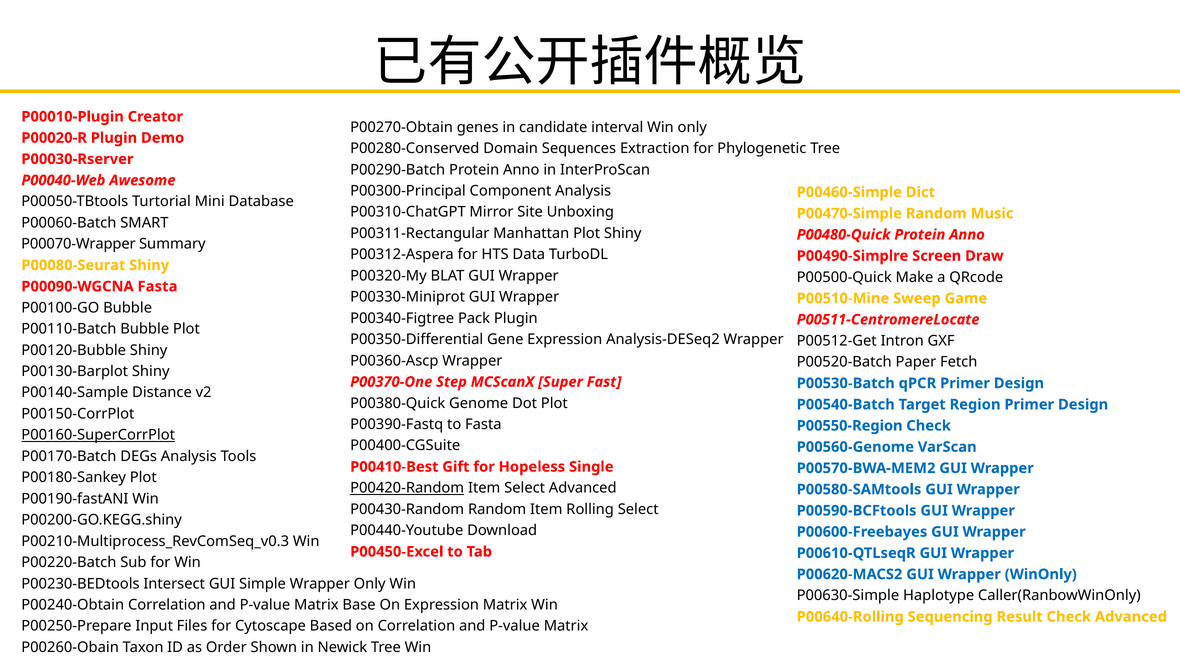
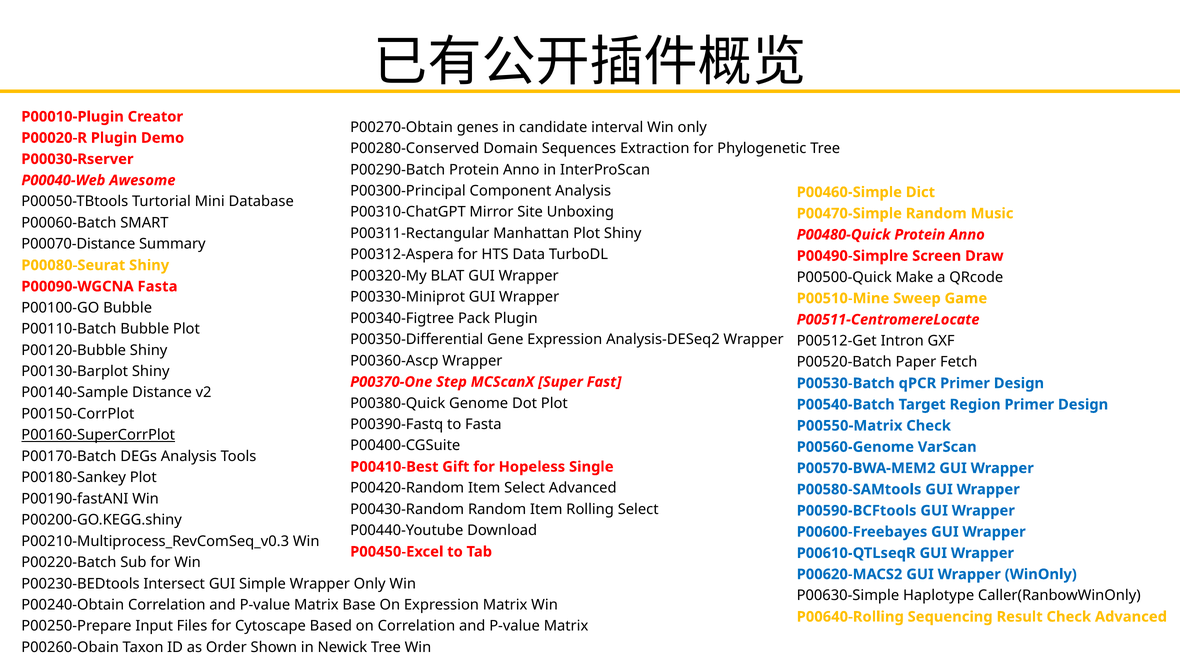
P00070-Wrapper: P00070-Wrapper -> P00070-Distance (78, 244)
P00550-Region: P00550-Region -> P00550-Matrix (850, 426)
P00420-Random underline: present -> none (407, 488)
